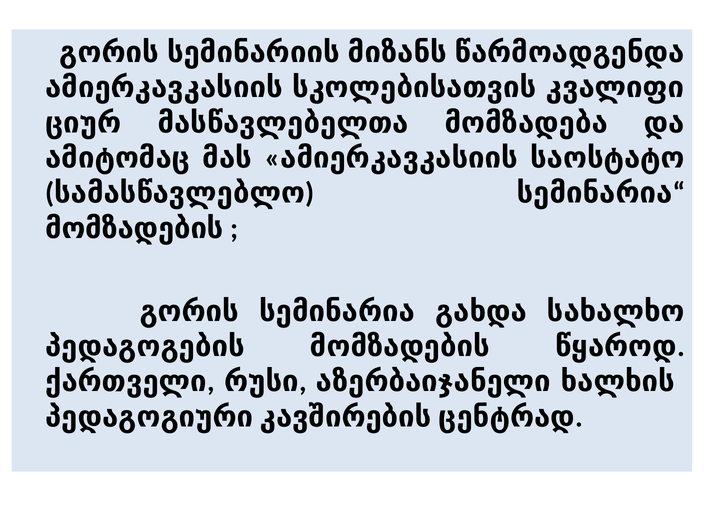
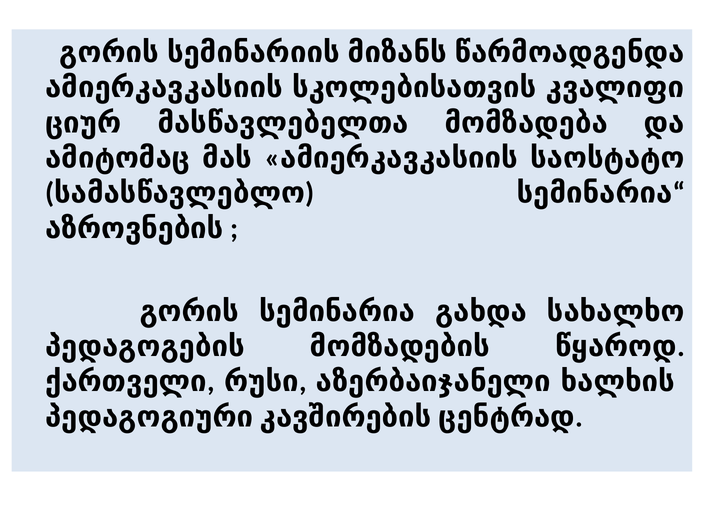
მომზადების: მომზადების -> აზროვნების (134, 228)
